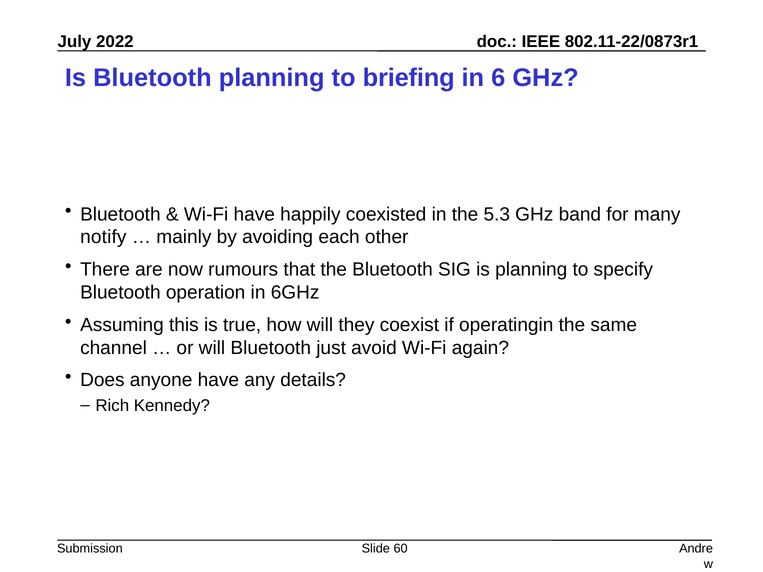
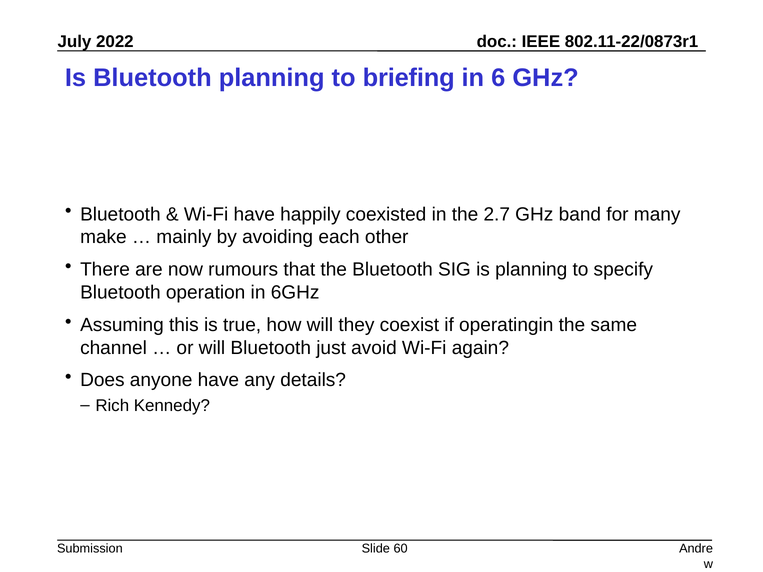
5.3: 5.3 -> 2.7 (497, 214)
notify: notify -> make (103, 237)
